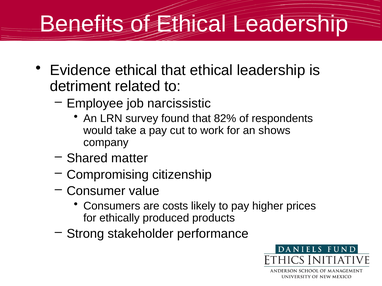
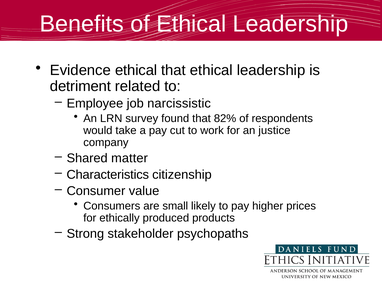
shows: shows -> justice (274, 131)
Compromising: Compromising -> Characteristics (108, 175)
costs: costs -> small (175, 206)
performance: performance -> psychopaths (213, 234)
